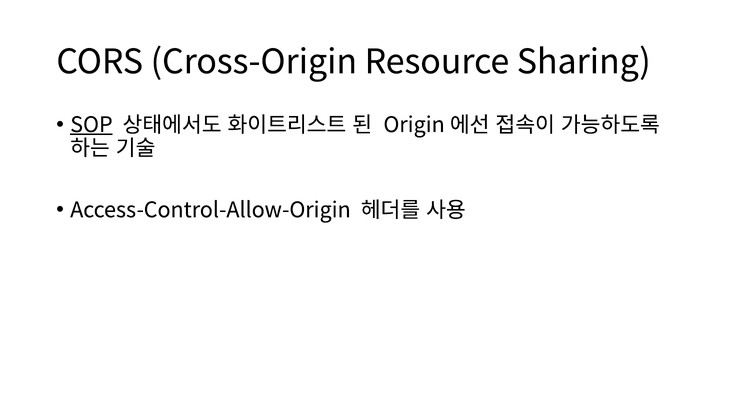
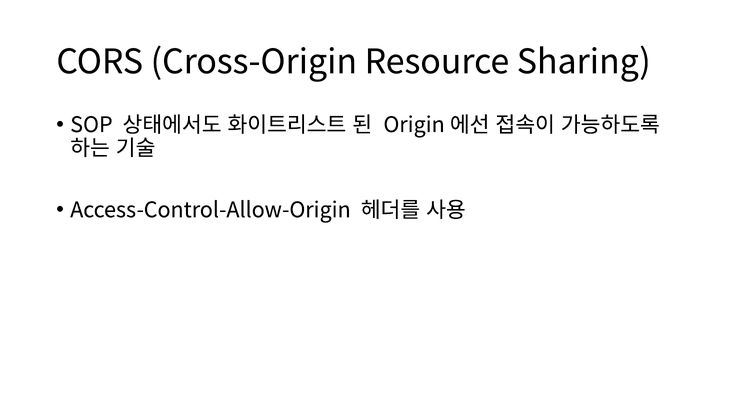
SOP underline: present -> none (91, 125)
